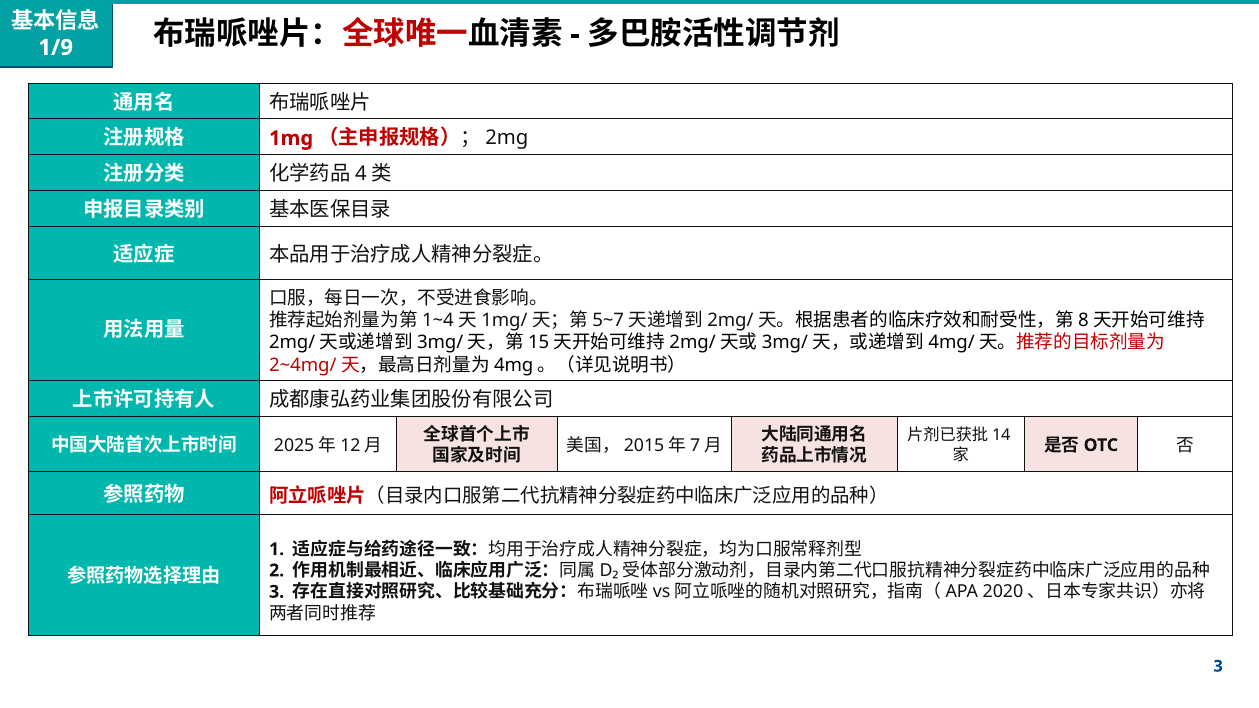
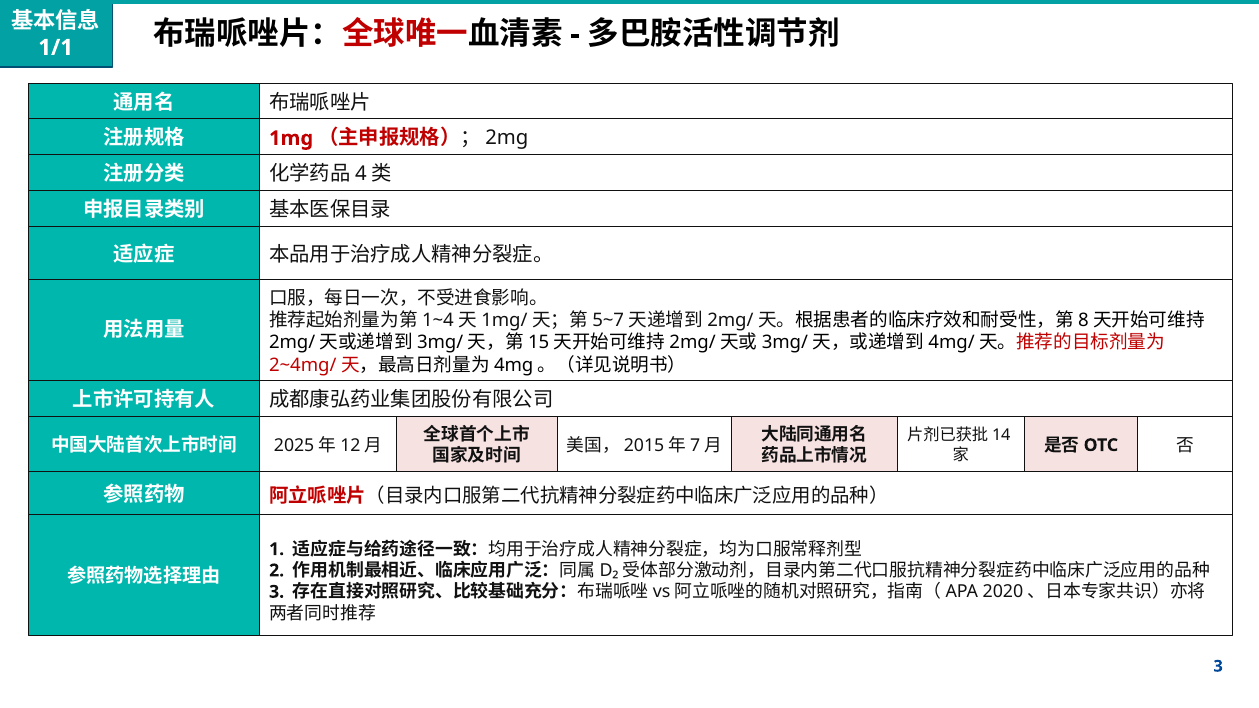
1/9: 1/9 -> 1/1 (56, 48)
